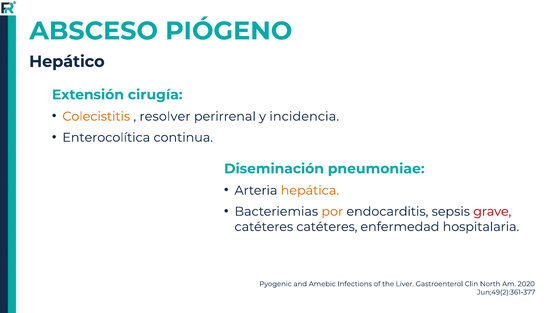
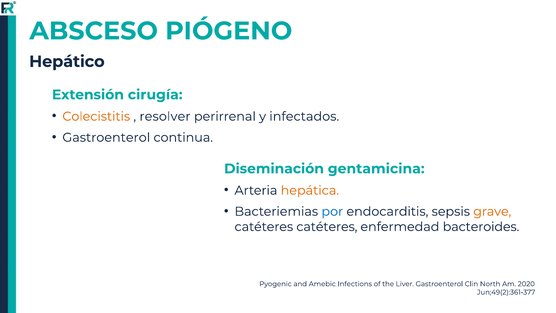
incidencia: incidencia -> infectados (304, 116)
Enterocolítica: Enterocolítica -> Gastroenterol (106, 137)
pneumoniae: pneumoniae -> gentamicina (376, 169)
por colour: orange -> blue (332, 211)
grave colour: red -> orange (492, 211)
hospitalaria: hospitalaria -> bacteroides (481, 227)
